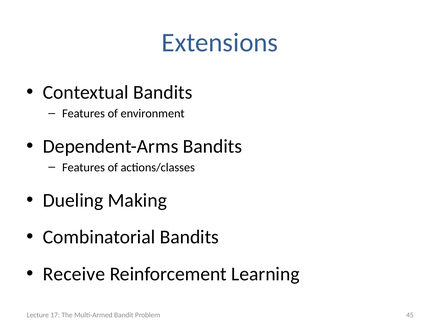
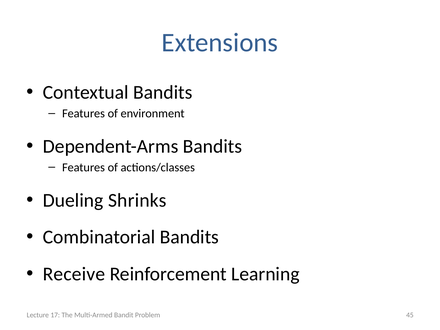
Making: Making -> Shrinks (137, 200)
